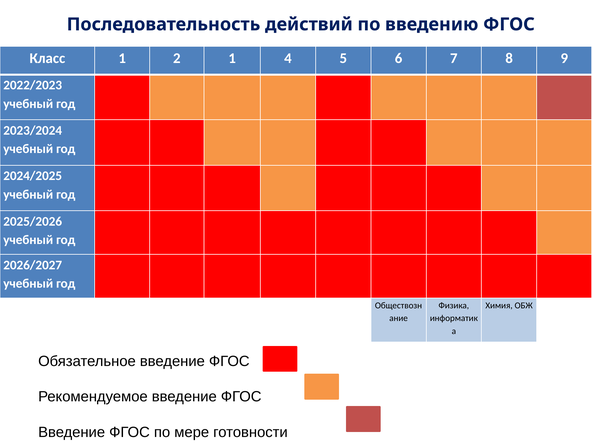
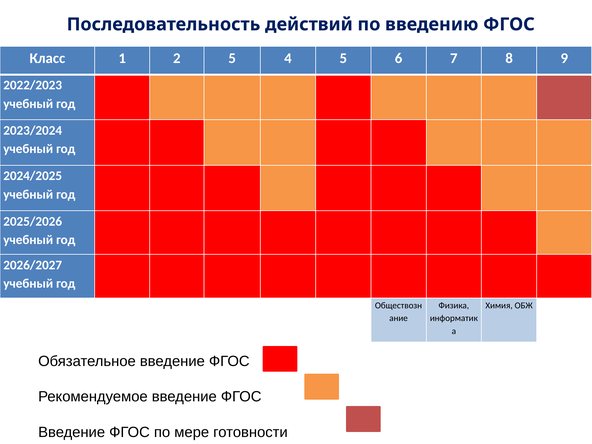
2 1: 1 -> 5 (232, 58)
